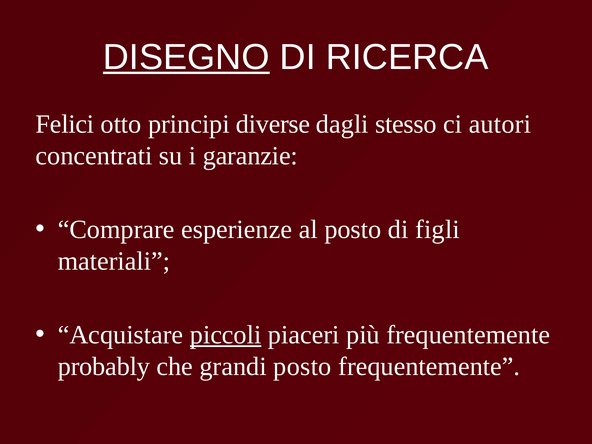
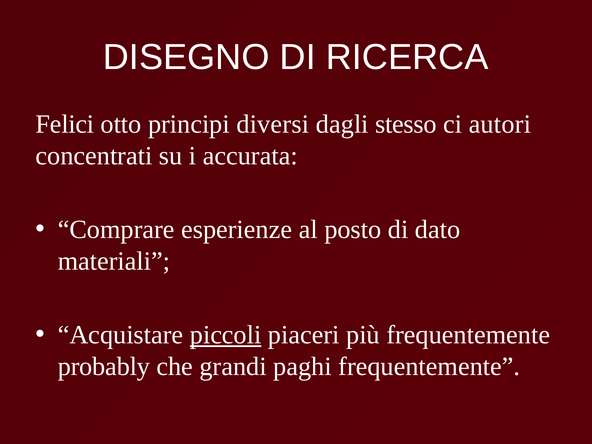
DISEGNO underline: present -> none (186, 57)
diverse: diverse -> diversi (273, 124)
garanzie: garanzie -> accurata (250, 156)
figli: figli -> dato (438, 229)
grandi posto: posto -> paghi (302, 366)
